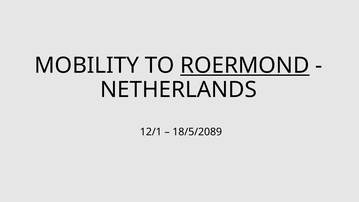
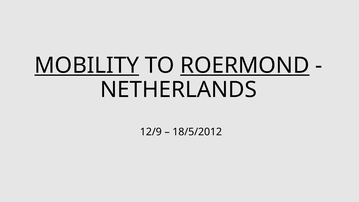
MOBILITY underline: none -> present (87, 66)
12/1: 12/1 -> 12/9 (151, 132)
18/5/2089: 18/5/2089 -> 18/5/2012 (197, 132)
